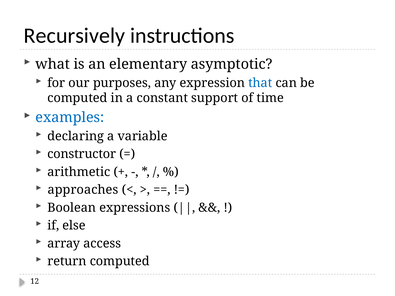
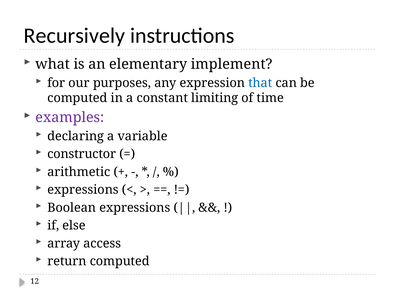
asymptotic: asymptotic -> implement (232, 64)
support: support -> limiting (215, 98)
examples colour: blue -> purple (70, 118)
approaches: approaches -> expressions (83, 190)
